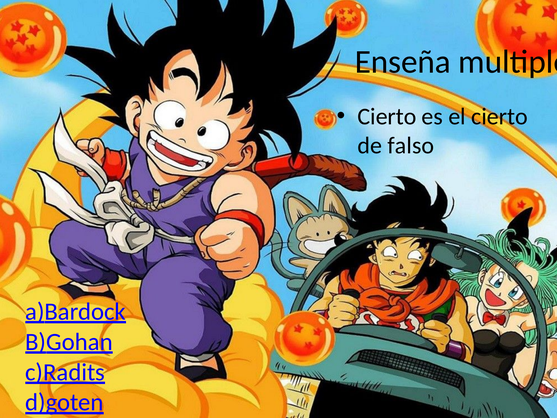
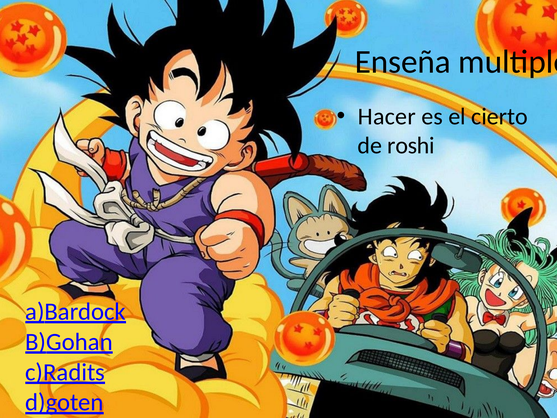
Cierto: Cierto -> Hacer (387, 117)
falso: falso -> roshi (411, 145)
